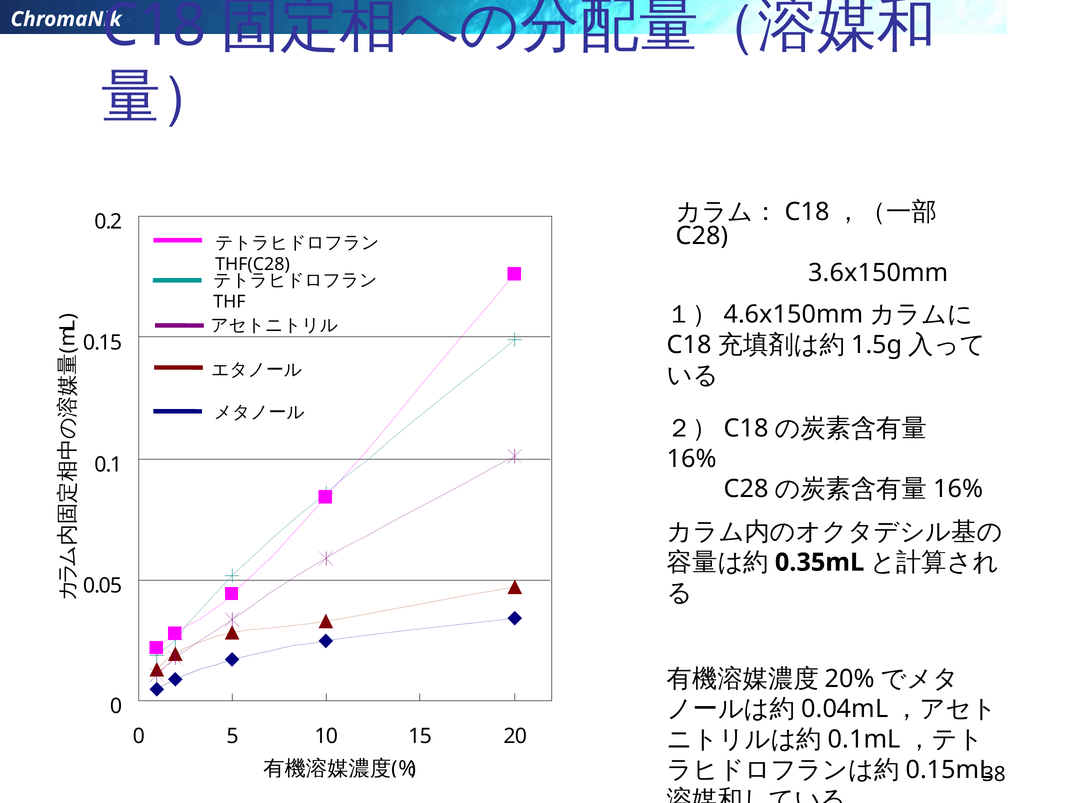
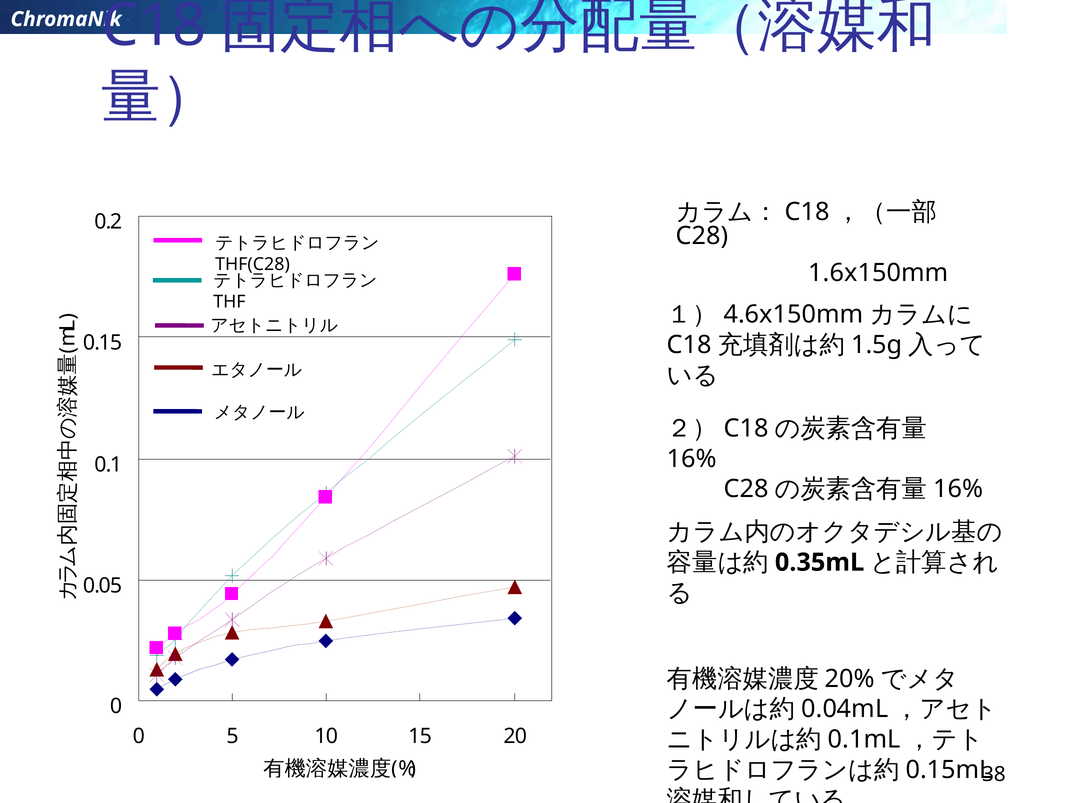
3.6x150mm: 3.6x150mm -> 1.6x150mm (878, 273)
